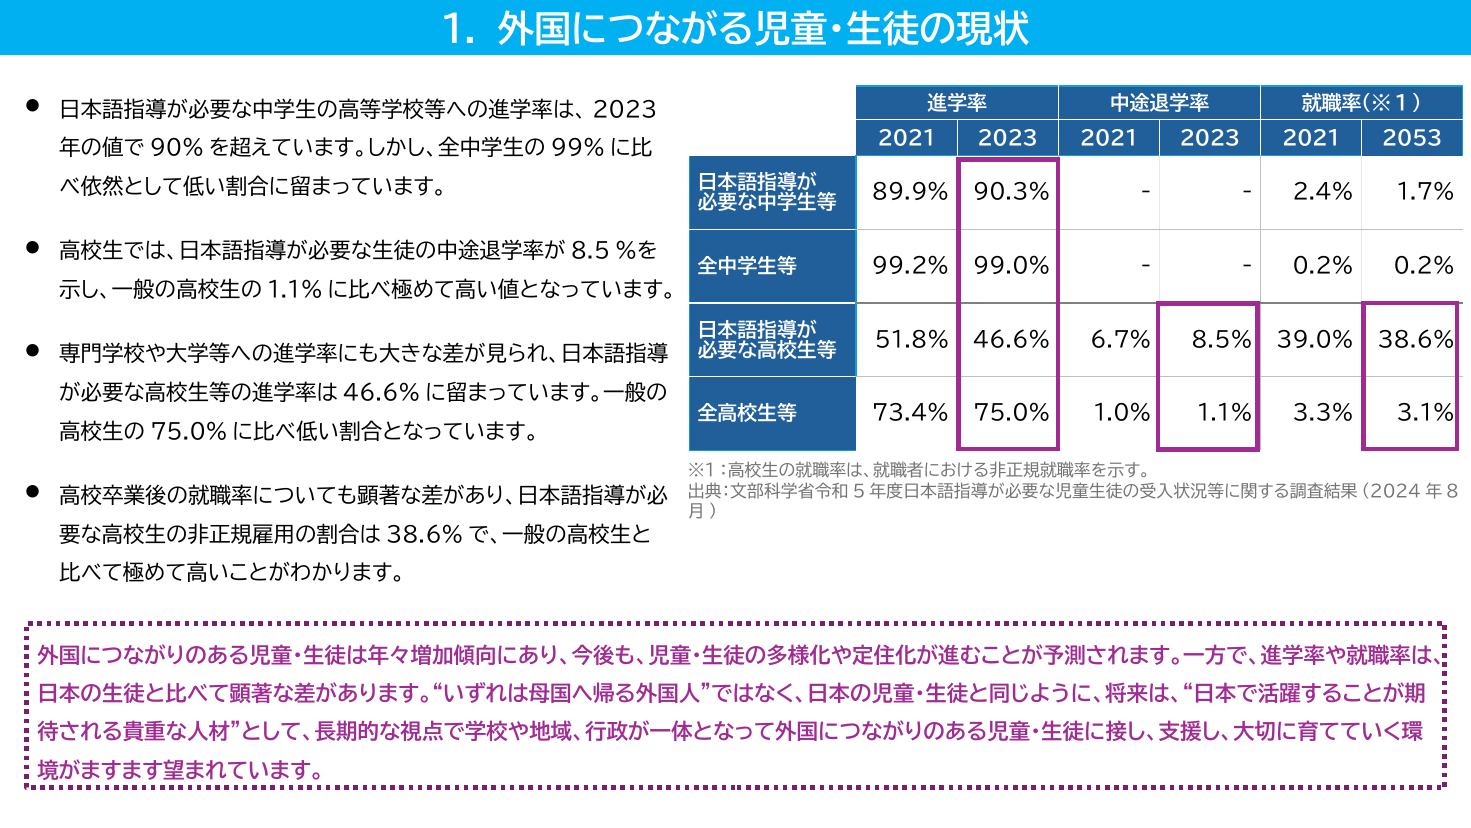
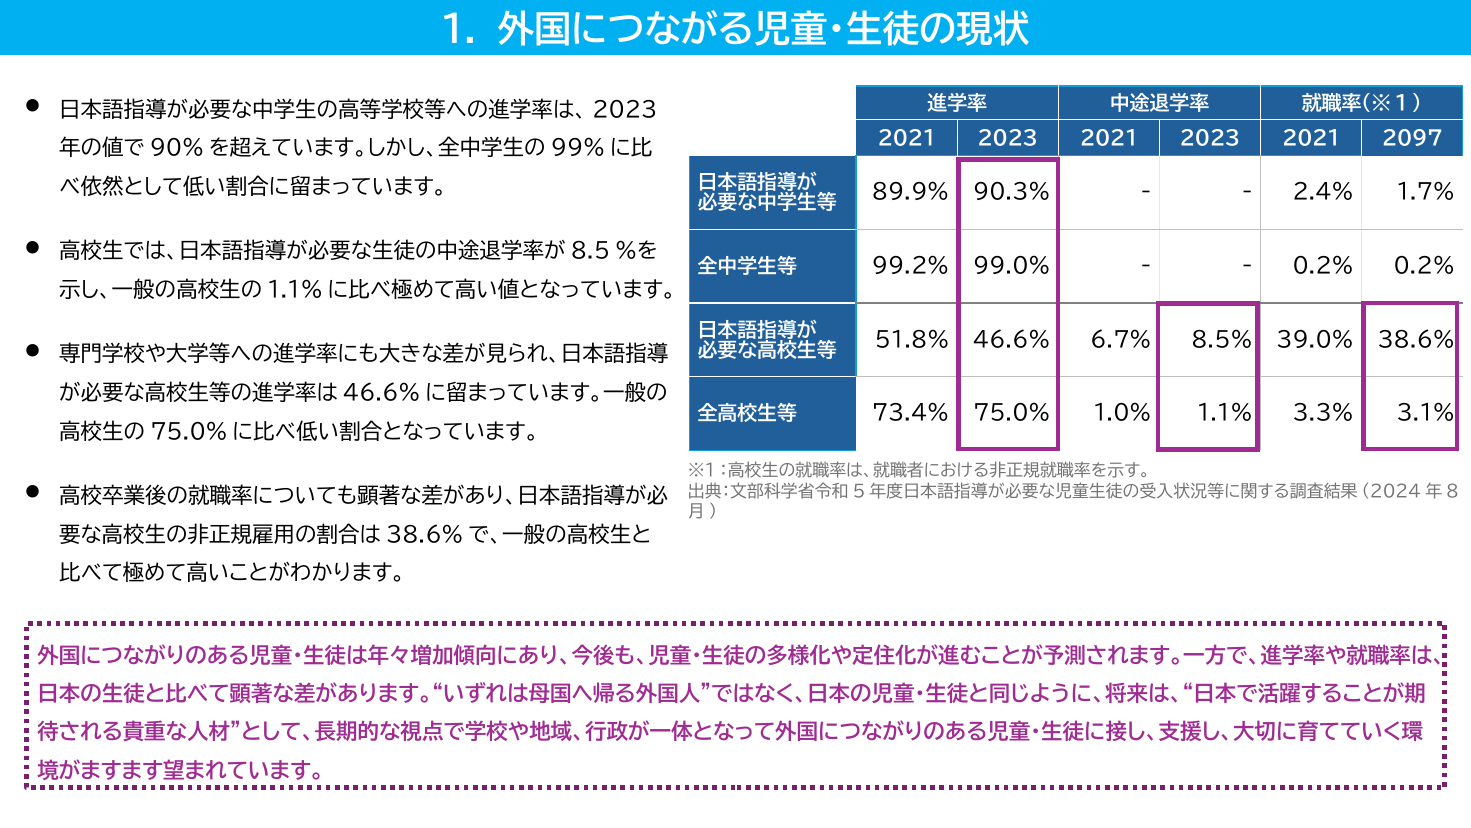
2053: 2053 -> 2097 (1412, 138)
